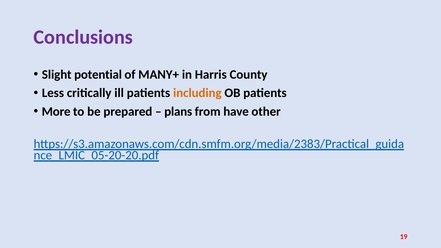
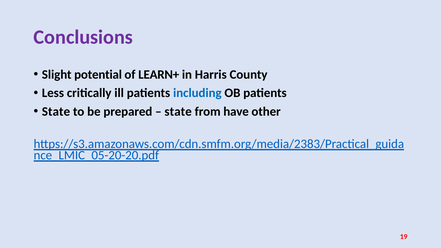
MANY+: MANY+ -> LEARN+ (159, 75)
including colour: orange -> blue (197, 93)
More: More -> State (56, 112)
plans: plans -> state (178, 112)
